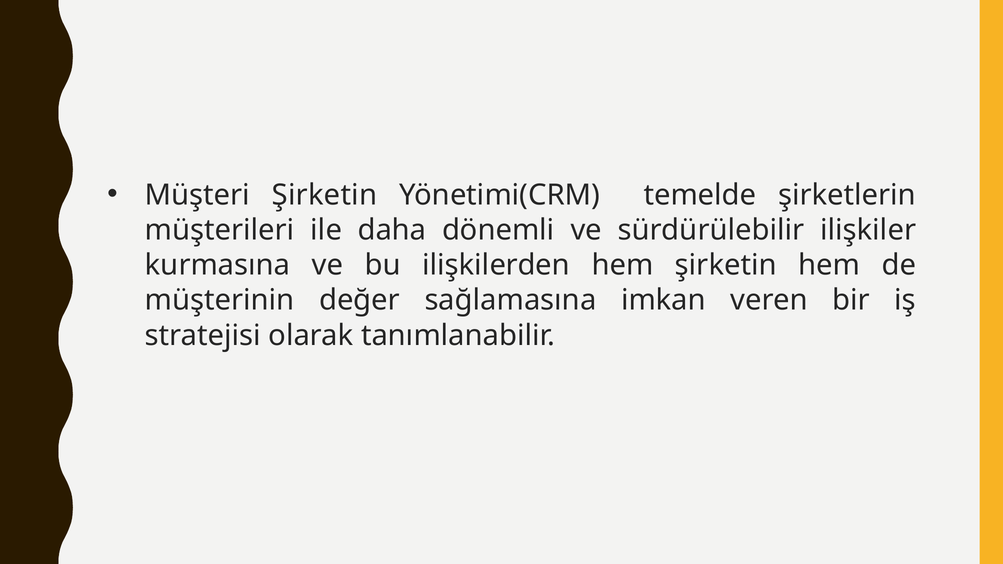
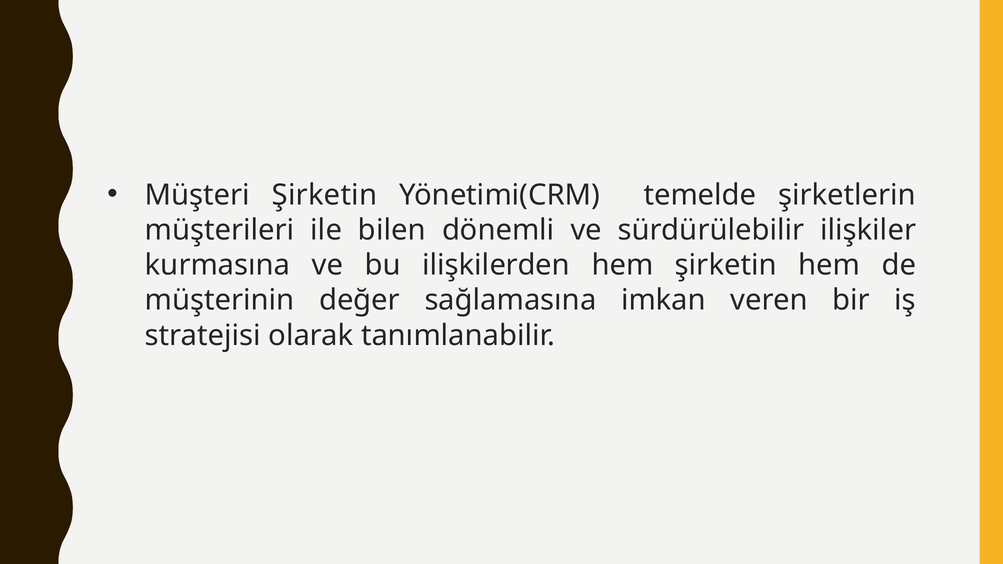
daha: daha -> bilen (392, 230)
